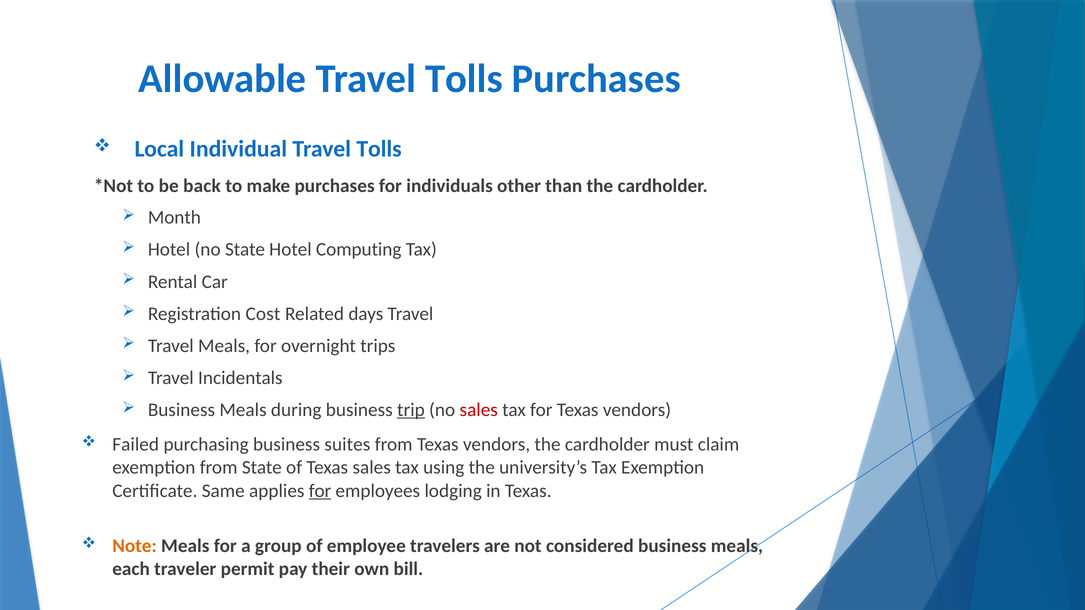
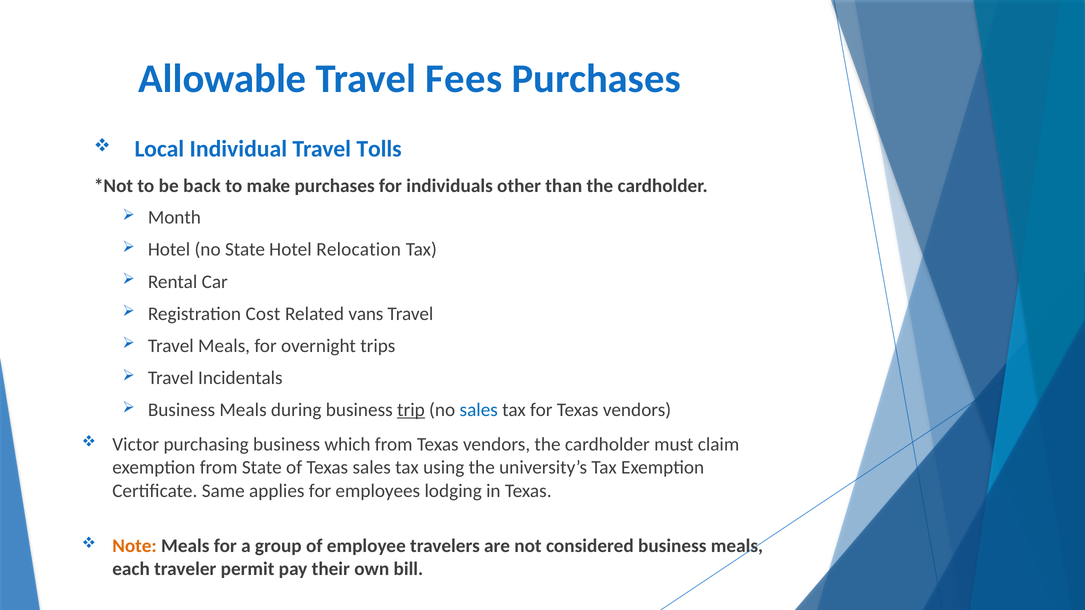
Allowable Travel Tolls: Tolls -> Fees (464, 79)
Computing: Computing -> Relocation (359, 250)
days: days -> vans (366, 314)
sales colour: red -> blue (479, 410)
Failed: Failed -> Victor (136, 445)
suites: suites -> which (347, 445)
for underline: present -> none (320, 491)
